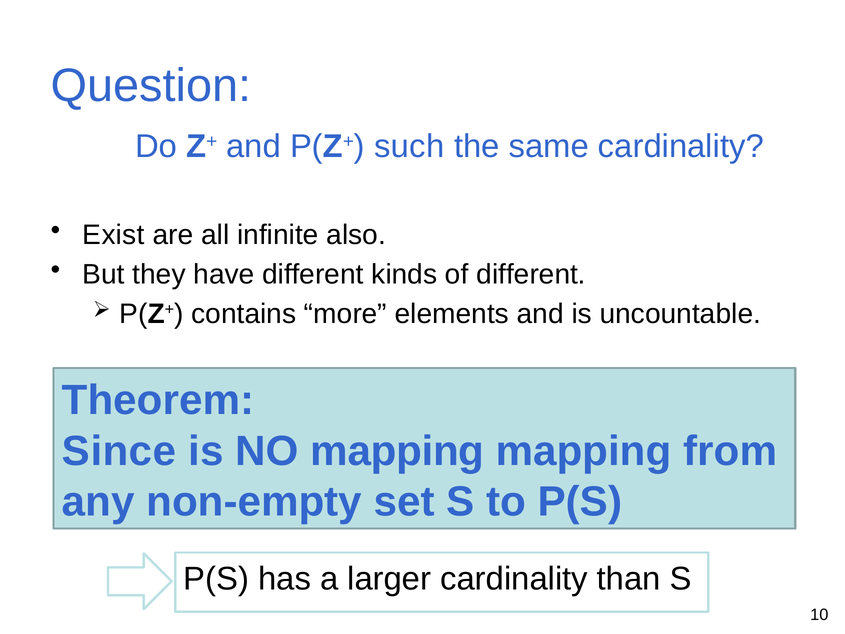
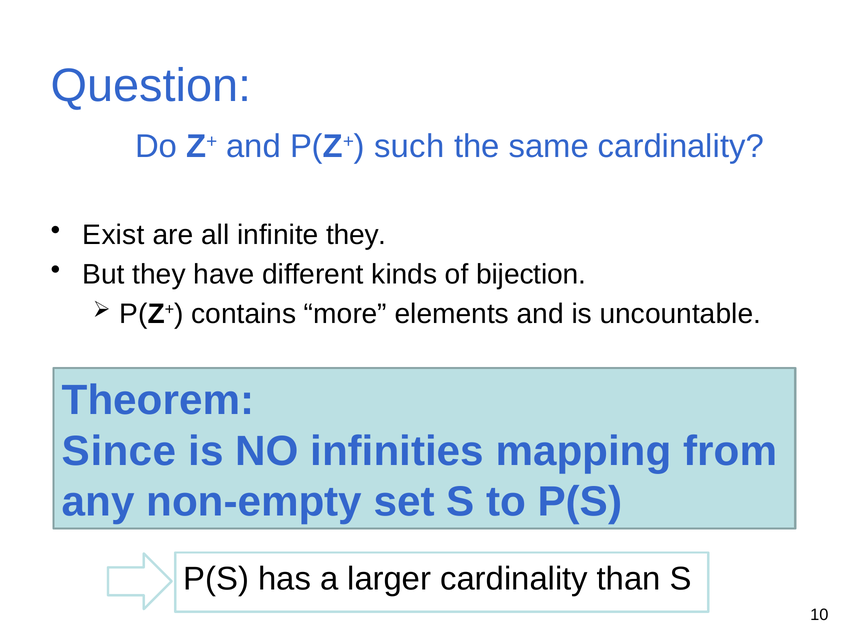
infinite also: also -> they (356, 235)
of different: different -> bijection (531, 274)
NO mapping: mapping -> infinities (397, 451)
